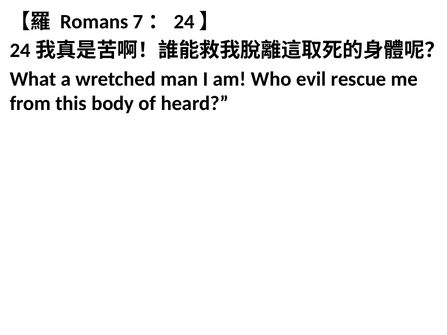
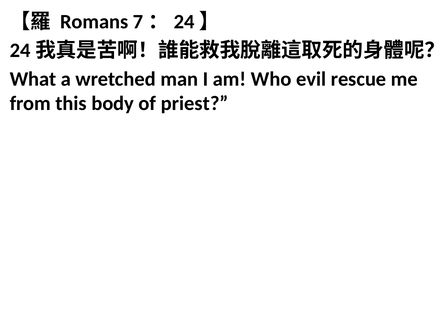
heard: heard -> priest (195, 104)
